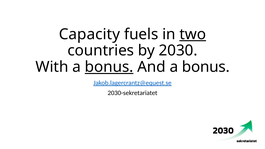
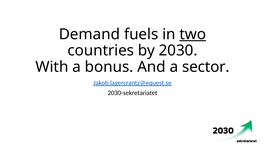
Capacity: Capacity -> Demand (89, 34)
bonus underline: present -> none (109, 67)
And a bonus: bonus -> sector (206, 67)
